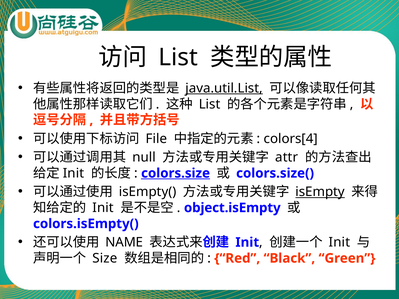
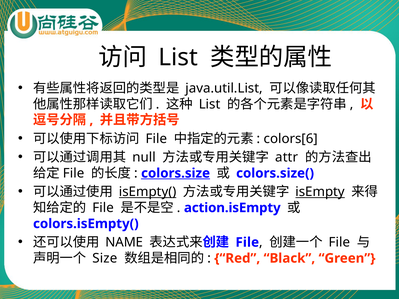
java.util.List underline: present -> none (224, 88)
colors[4: colors[4 -> colors[6 (291, 139)
Init: Init -> File (74, 173)
isEmpty( underline: none -> present (148, 192)
Init: Init -> File (103, 208)
object.isEmpty: object.isEmpty -> action.isEmpty (232, 208)
Init: Init -> File (247, 243)
Init: Init -> File (339, 243)
